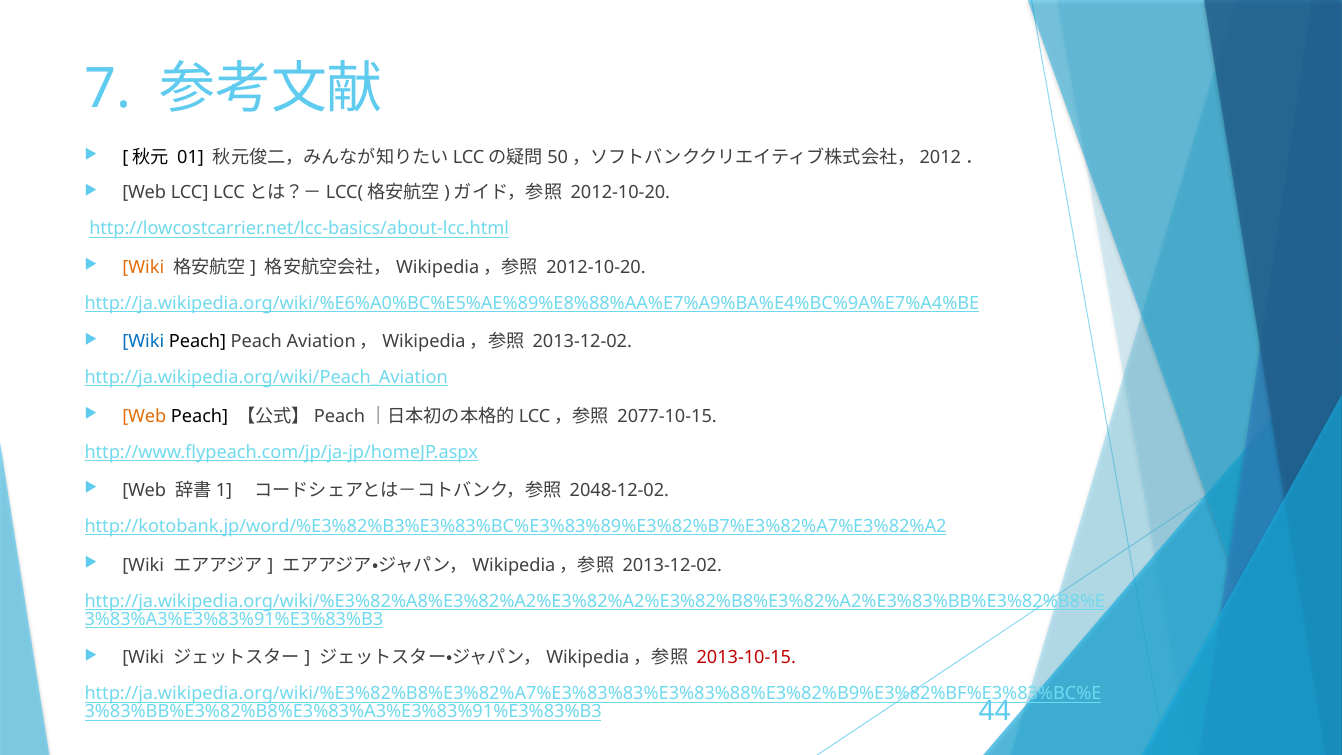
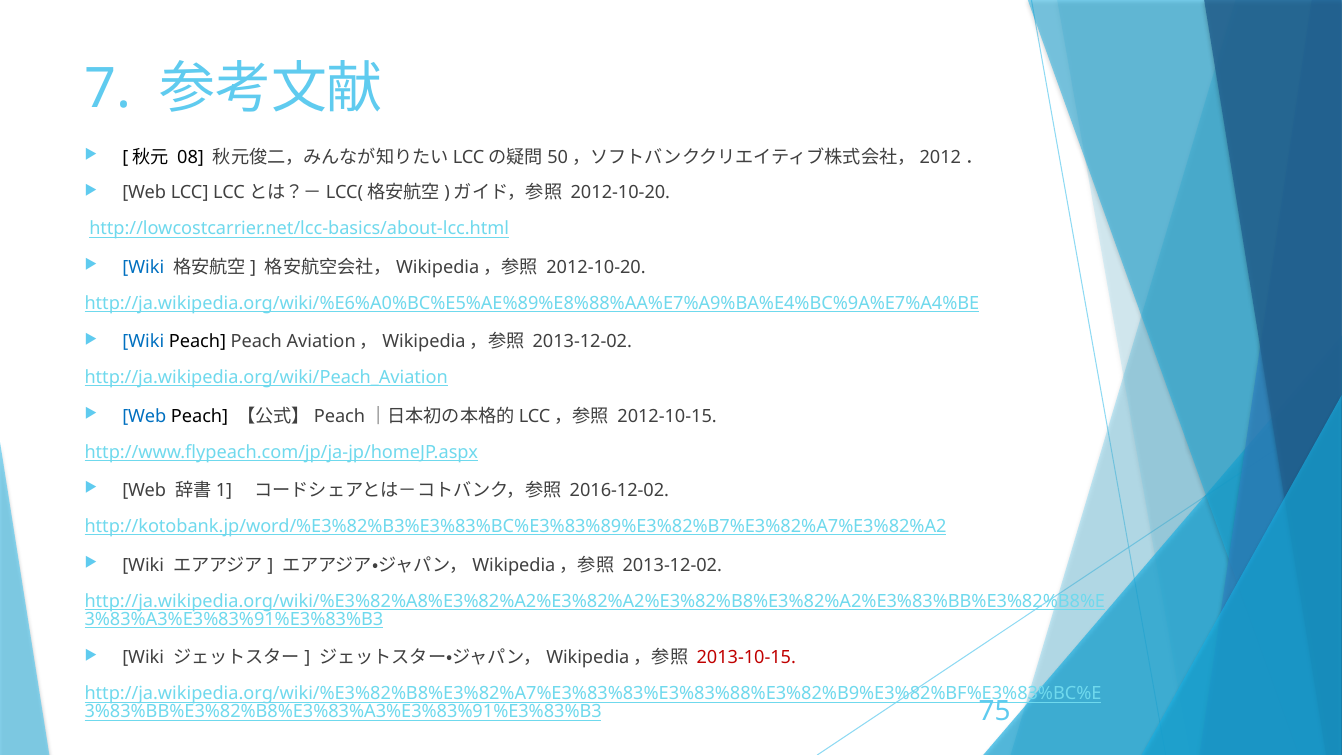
01: 01 -> 08 (191, 157)
Wiki colour: orange -> blue (143, 267)
Web colour: orange -> blue (144, 416)
2077-10-15: 2077-10-15 -> 2012-10-15 (667, 416)
2048-12-02: 2048-12-02 -> 2016-12-02 (619, 491)
44: 44 -> 75 (995, 711)
